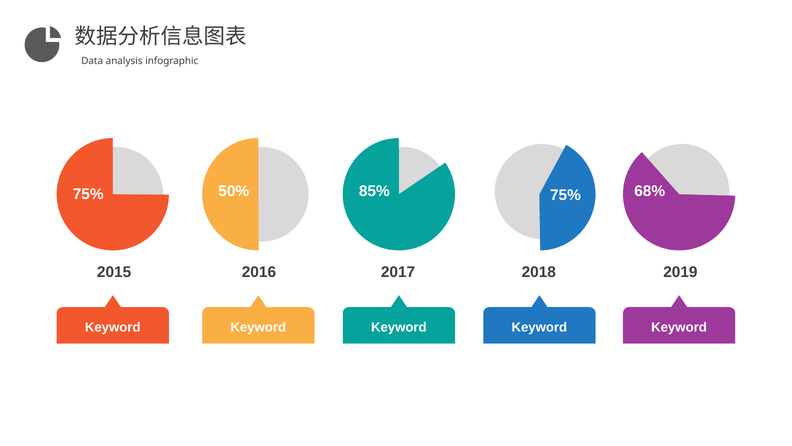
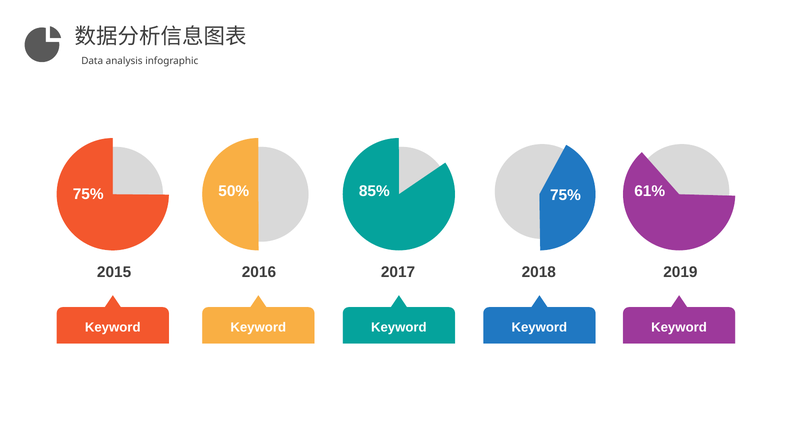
68%: 68% -> 61% (650, 191)
